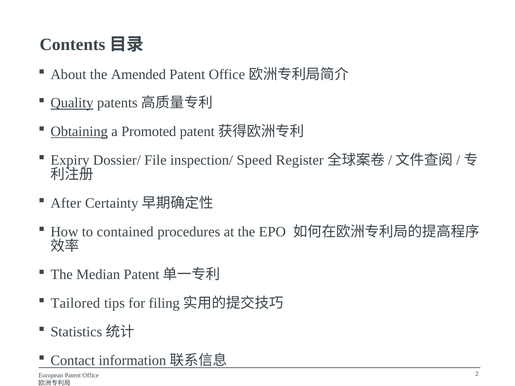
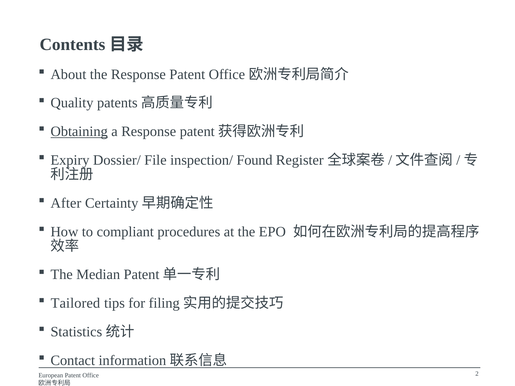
the Amended: Amended -> Response (138, 74)
Quality underline: present -> none (72, 103)
a Promoted: Promoted -> Response (149, 132)
Speed: Speed -> Found (255, 160)
contained: contained -> compliant (125, 232)
